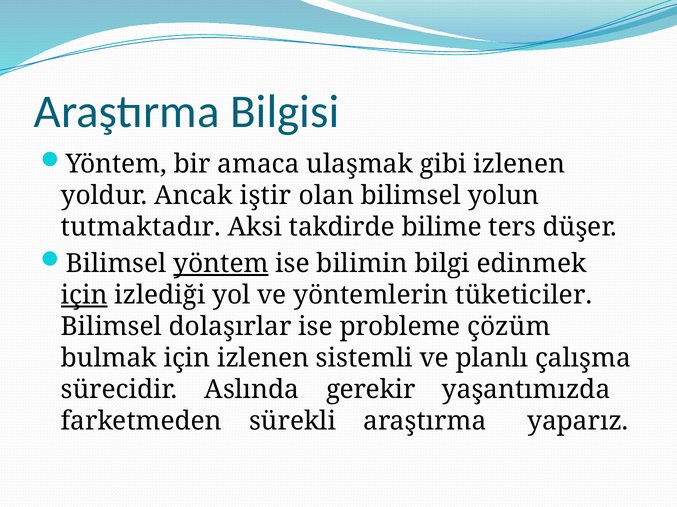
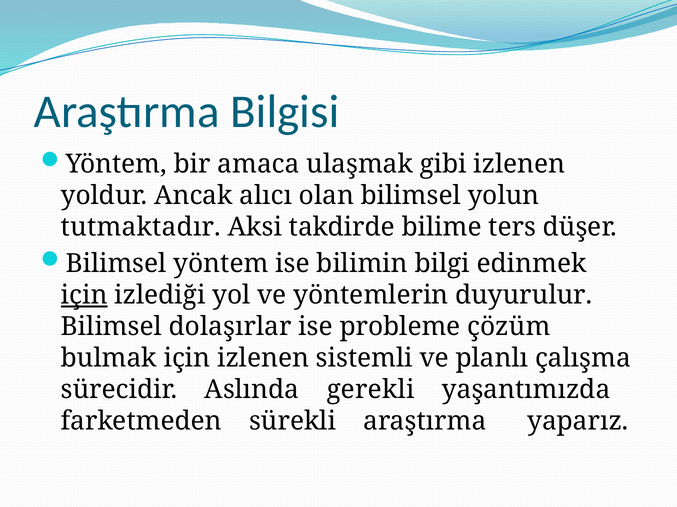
iştir: iştir -> alıcı (266, 196)
yöntem underline: present -> none (221, 264)
tüketiciler: tüketiciler -> duyurulur (524, 296)
gerekir: gerekir -> gerekli (371, 390)
